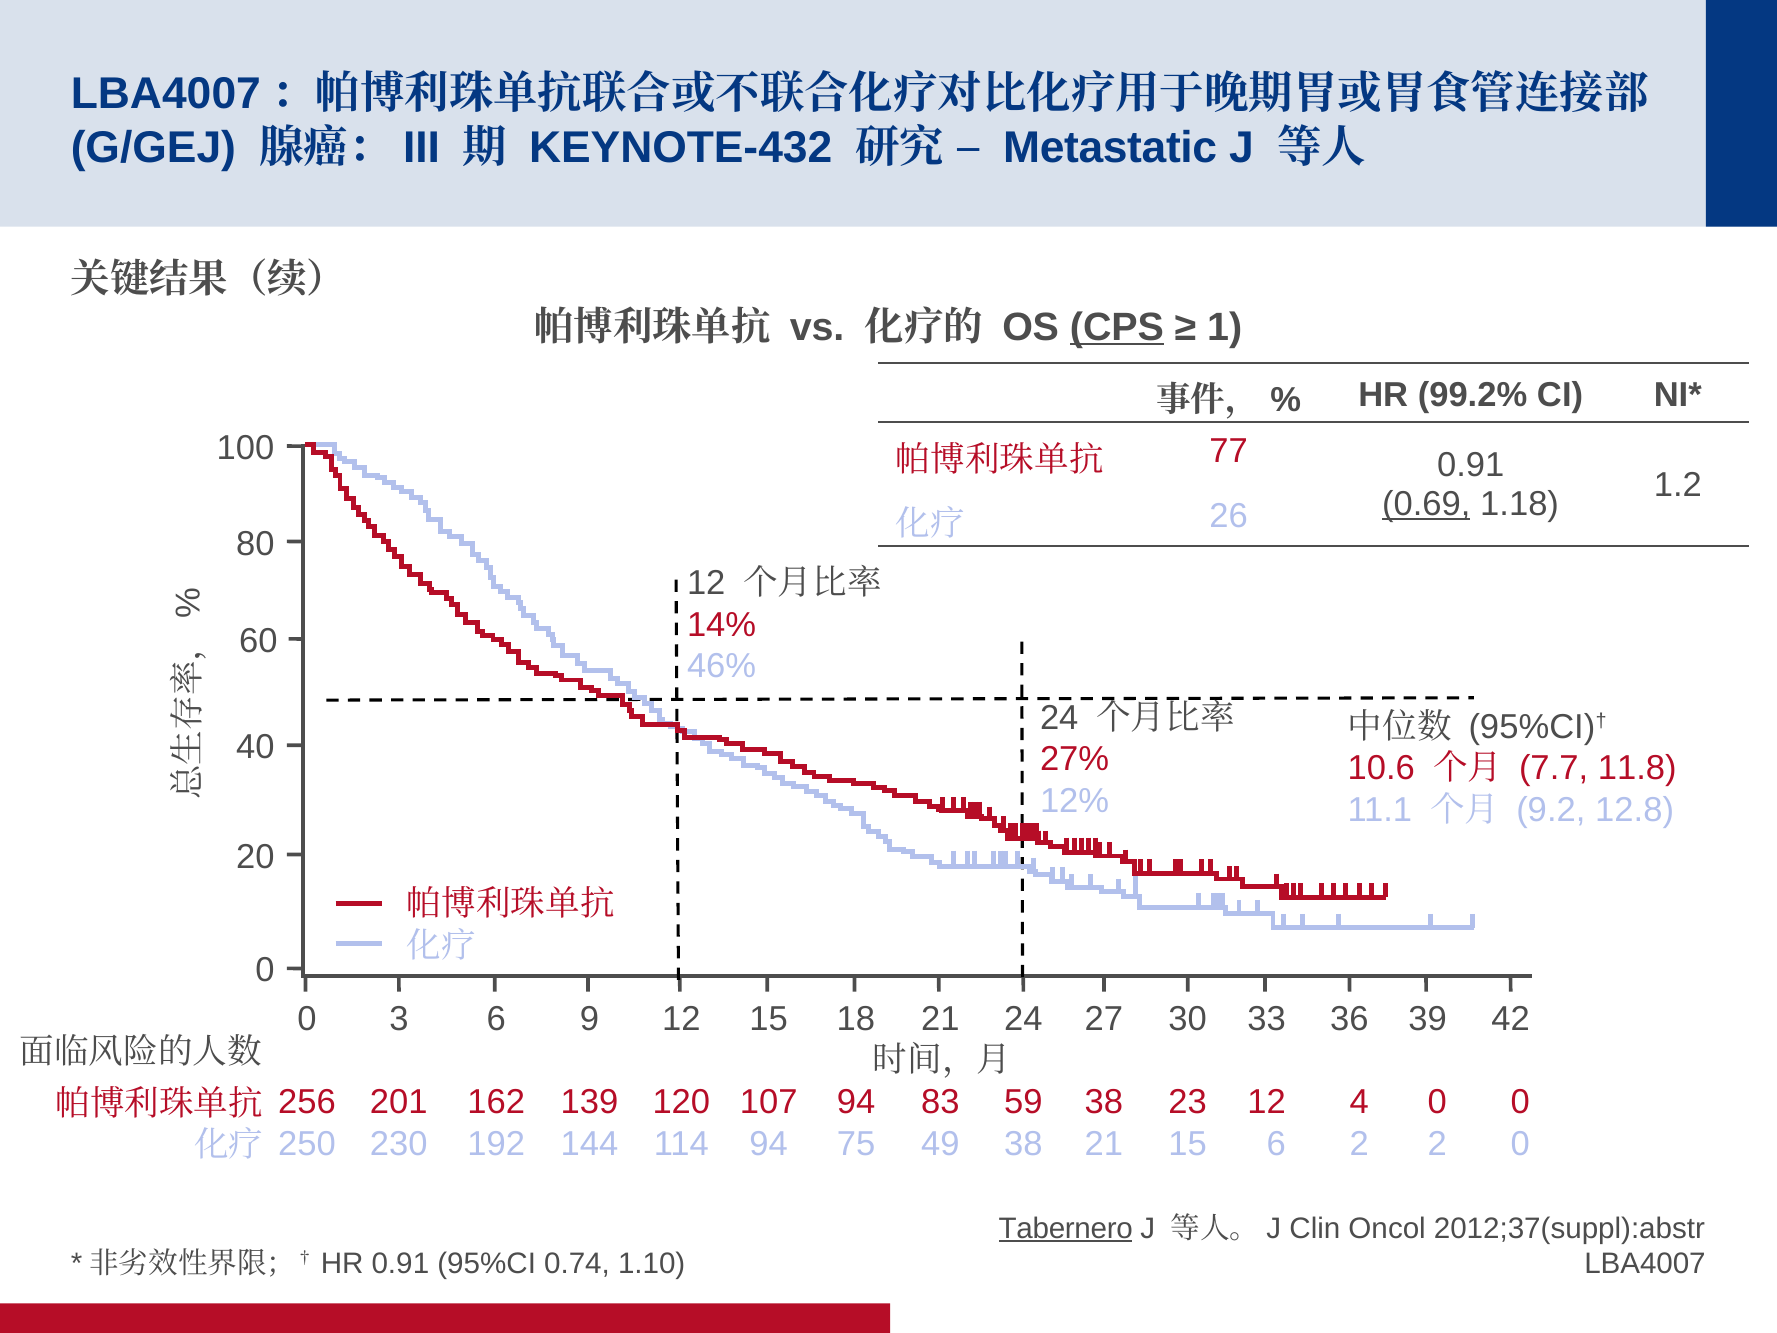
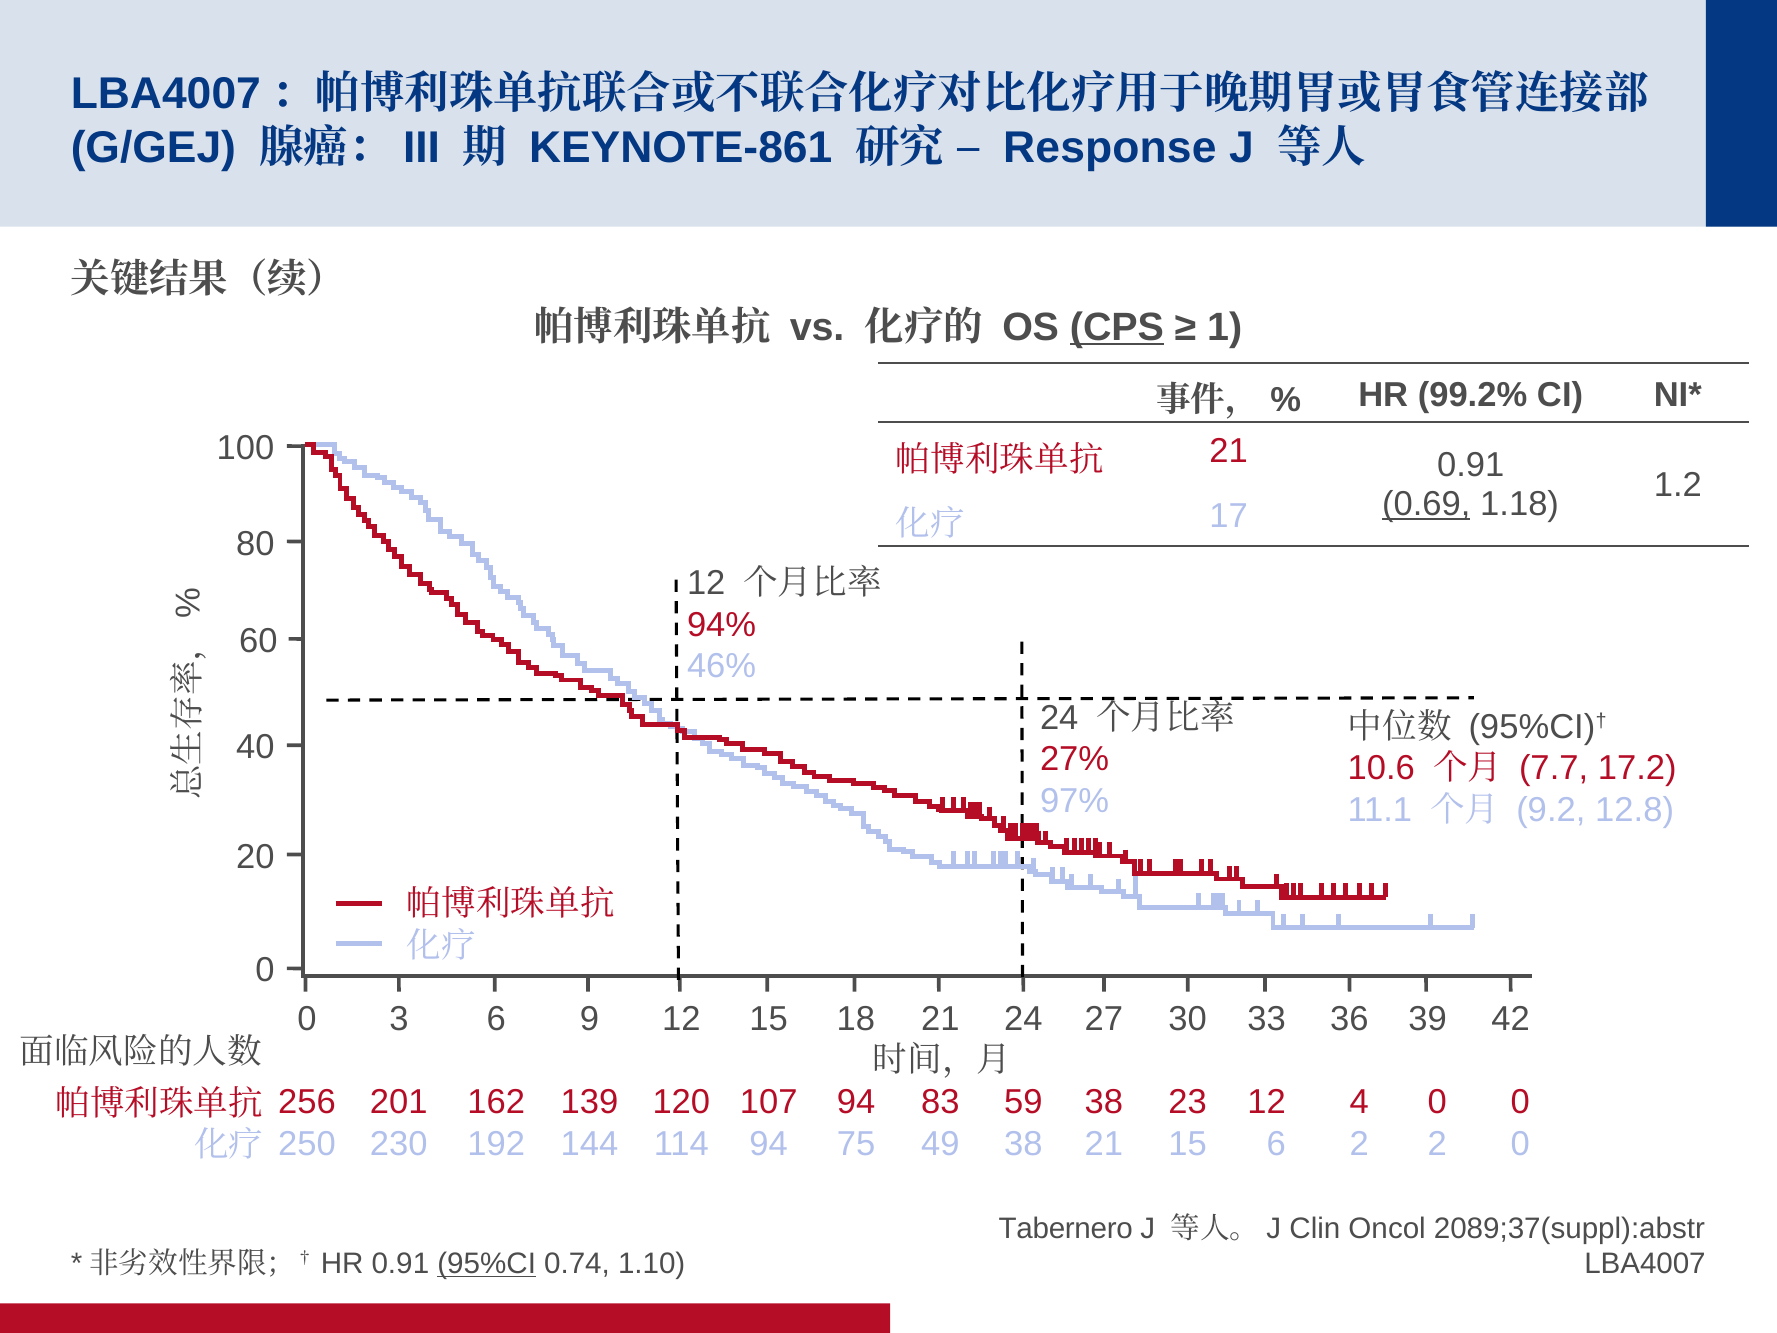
KEYNOTE-432: KEYNOTE-432 -> KEYNOTE-861 (681, 148)
Metastatic: Metastatic -> Response (1110, 148)
77: 77 -> 21 (1229, 451)
26: 26 -> 17 (1229, 516)
14%: 14% -> 94% (722, 625)
11.8: 11.8 -> 17.2 (1637, 768)
12%: 12% -> 97% (1075, 801)
Tabernero underline: present -> none (1066, 1228)
2012;37(suppl):abstr: 2012;37(suppl):abstr -> 2089;37(suppl):abstr (1569, 1228)
95%CI underline: none -> present (487, 1264)
